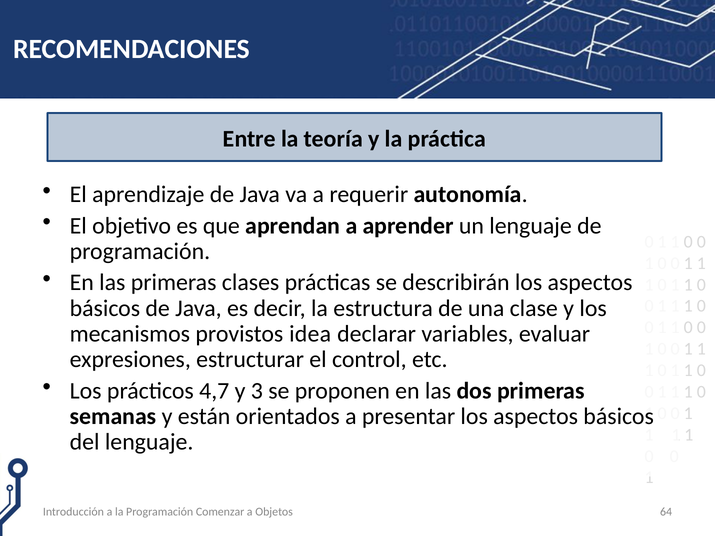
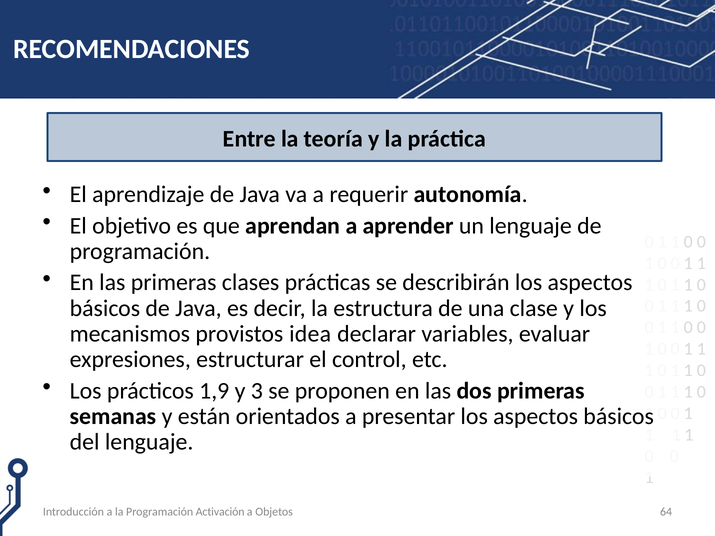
4,7: 4,7 -> 1,9 (214, 391)
Comenzar: Comenzar -> Activación (220, 512)
